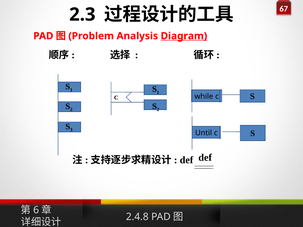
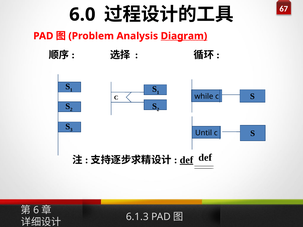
2.3: 2.3 -> 6.0 (82, 15)
def underline: none -> present (187, 160)
2.4.8: 2.4.8 -> 6.1.3 (137, 217)
